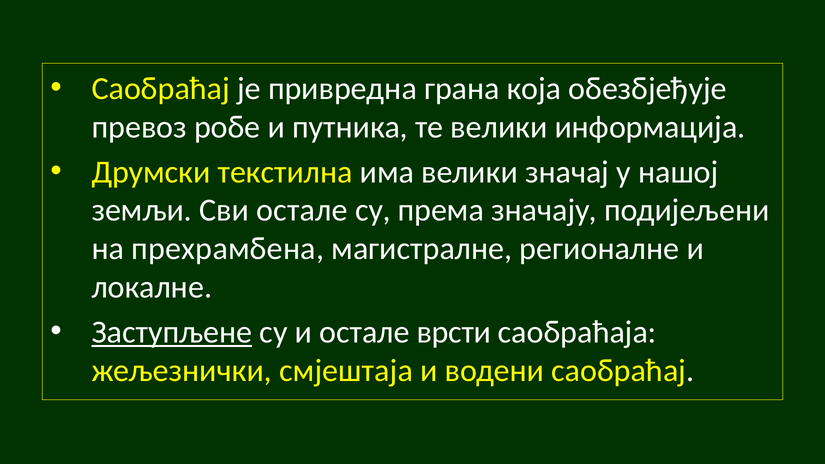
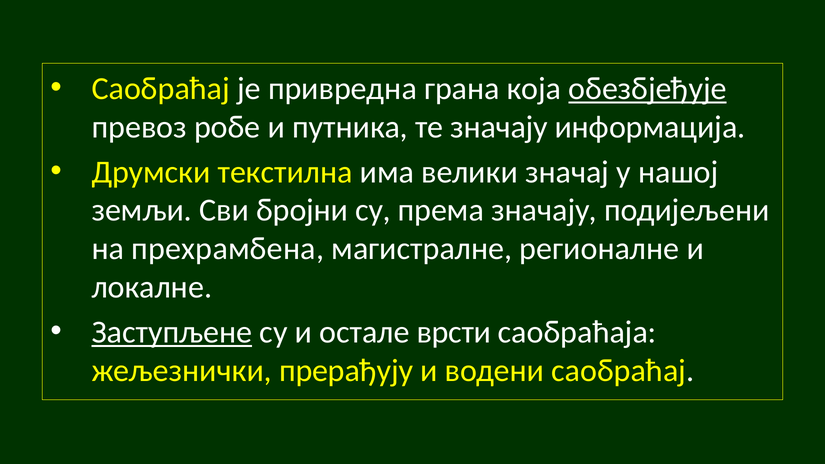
обезбјеђује underline: none -> present (648, 89)
те велики: велики -> значају (499, 127)
Сви остале: остале -> бројни (302, 210)
смјештаја: смјештаја -> прерађују (346, 371)
